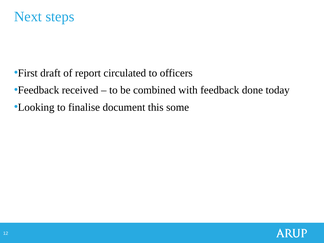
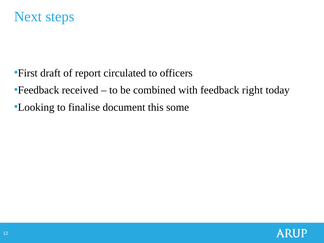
done: done -> right (252, 90)
